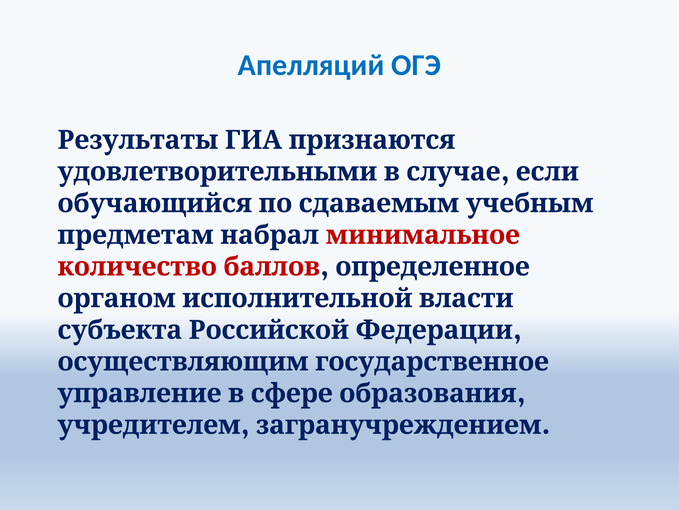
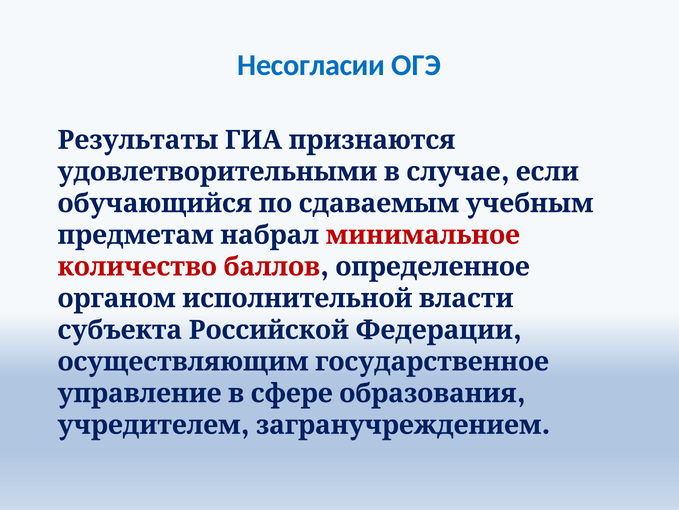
Апелляций: Апелляций -> Несогласии (311, 65)
